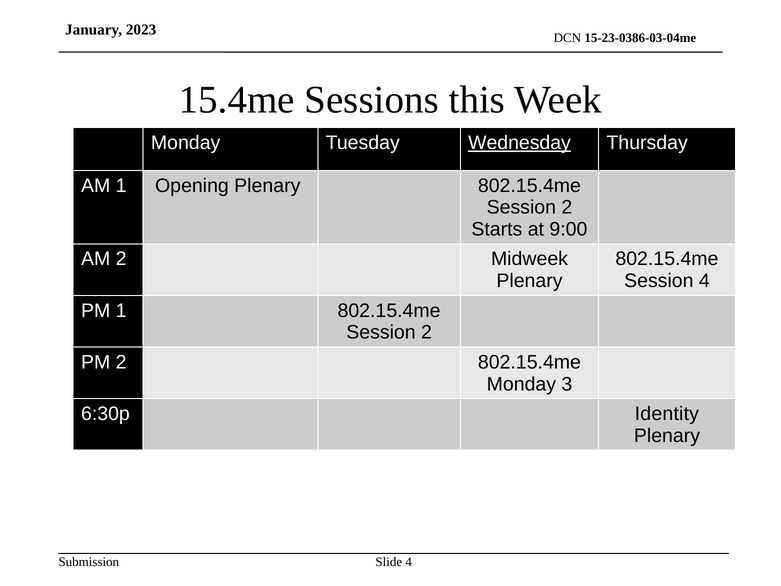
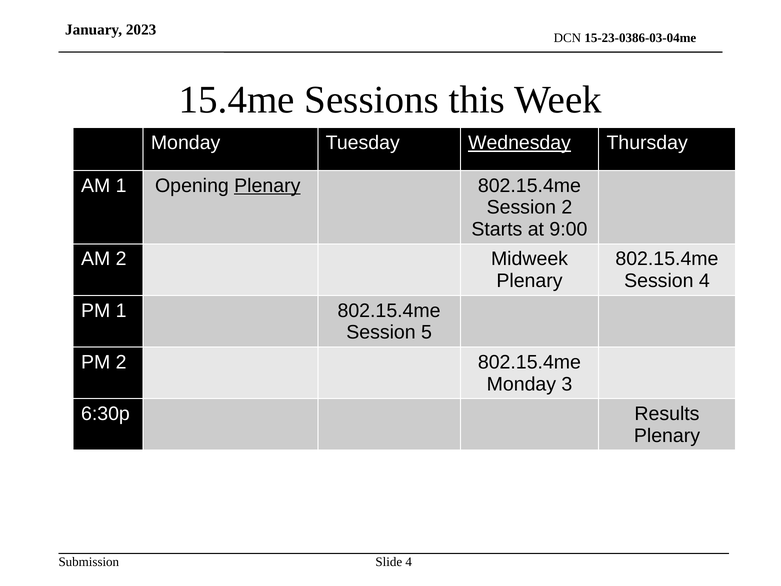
Plenary underline: none -> present (267, 185)
2: 2 -> 5 (427, 332)
Identity: Identity -> Results (667, 414)
